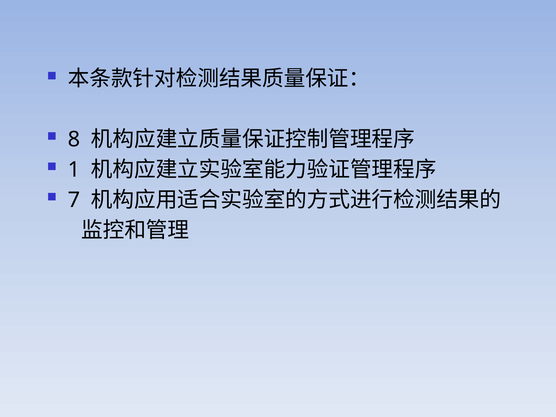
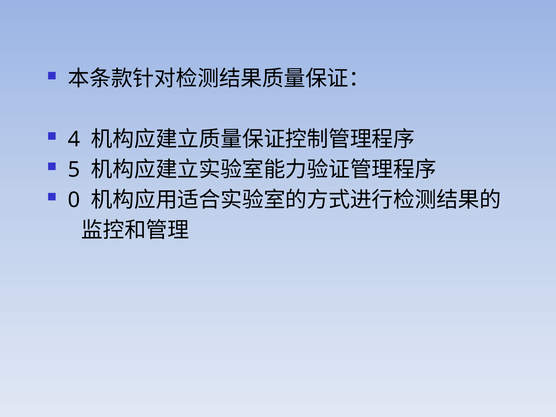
8: 8 -> 4 (74, 139)
1: 1 -> 5 (74, 170)
7: 7 -> 0 (74, 200)
